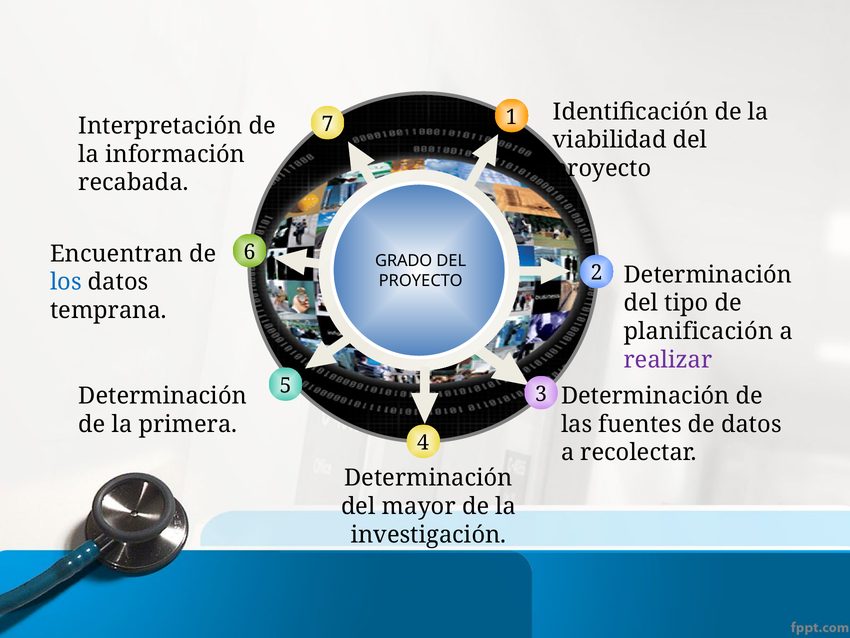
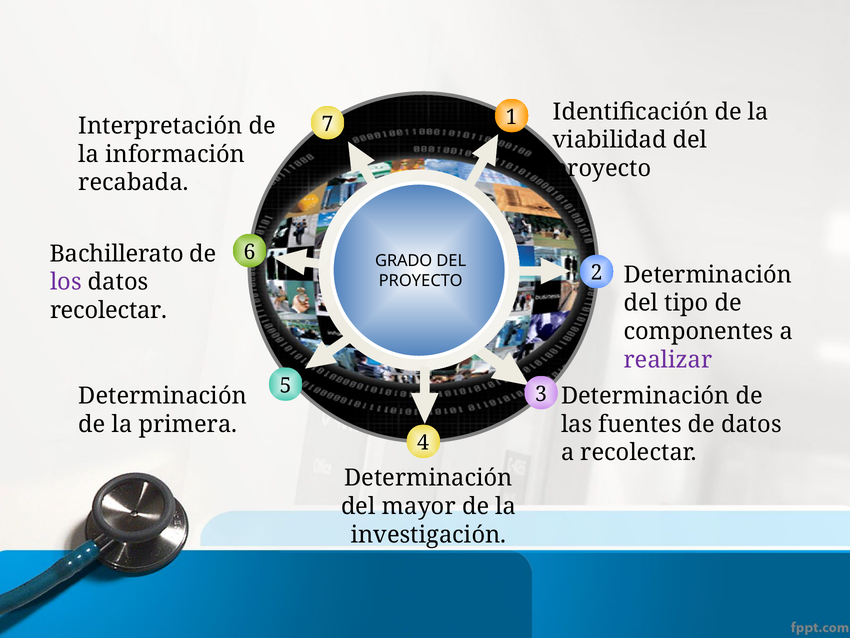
Encuentran: Encuentran -> Bachillerato (117, 254)
los colour: blue -> purple (66, 282)
temprana: temprana -> recolectar (109, 310)
planificación: planificación -> componentes (699, 331)
